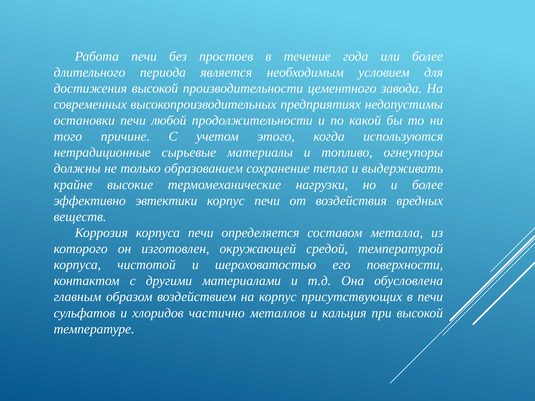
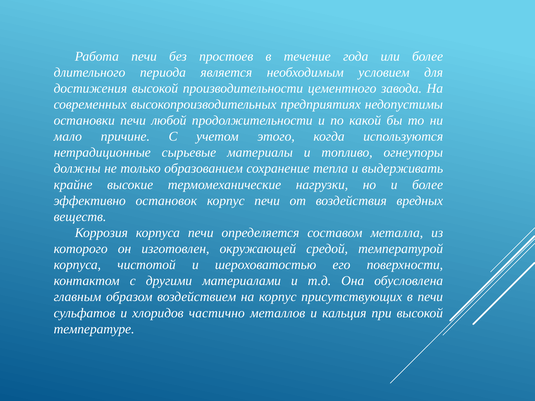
того: того -> мало (68, 137)
эвтектики: эвтектики -> остановок (166, 201)
